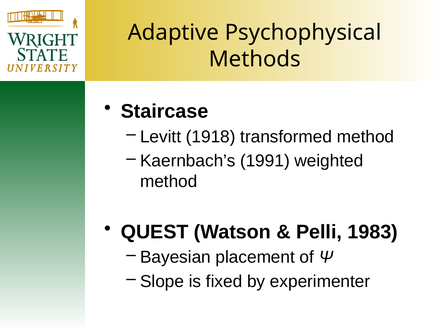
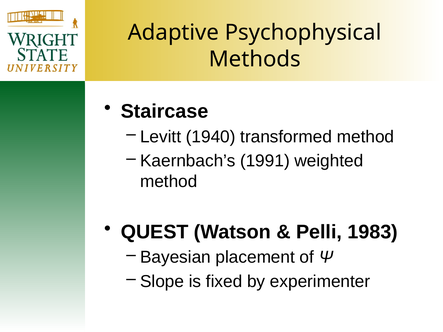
1918: 1918 -> 1940 (211, 137)
